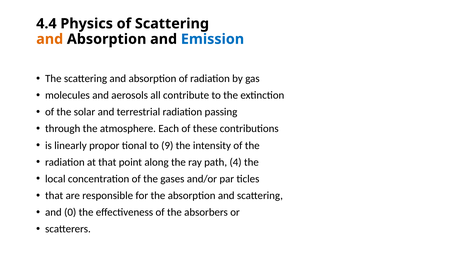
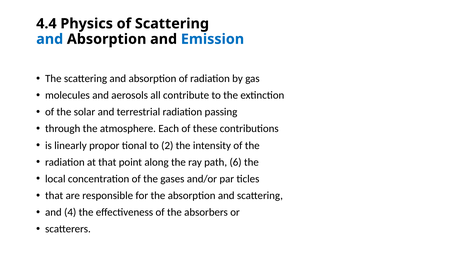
and colour: orange -> blue (50, 39)
9: 9 -> 2 (167, 146)
4: 4 -> 6 (236, 162)
0: 0 -> 4 (70, 212)
